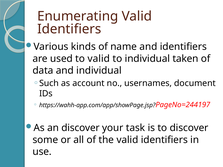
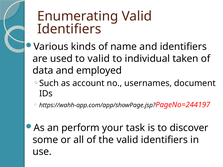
and individual: individual -> employed (99, 71)
an discover: discover -> perform (81, 128)
